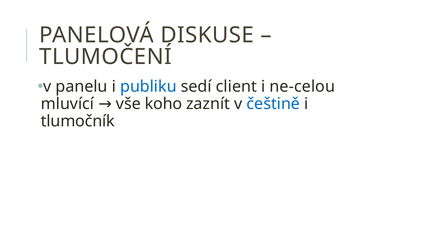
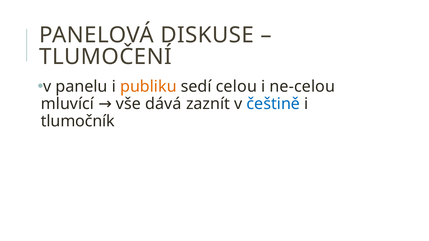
publiku colour: blue -> orange (148, 87)
client: client -> celou (236, 87)
koho: koho -> dává (163, 104)
